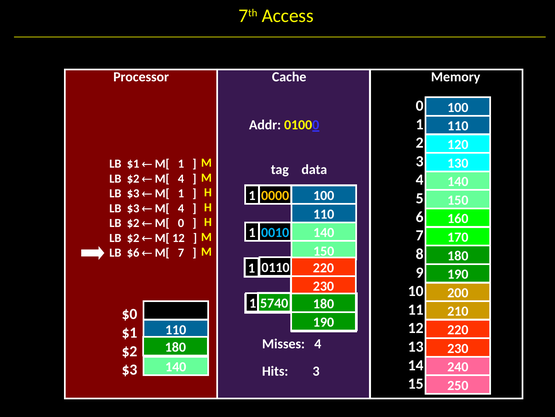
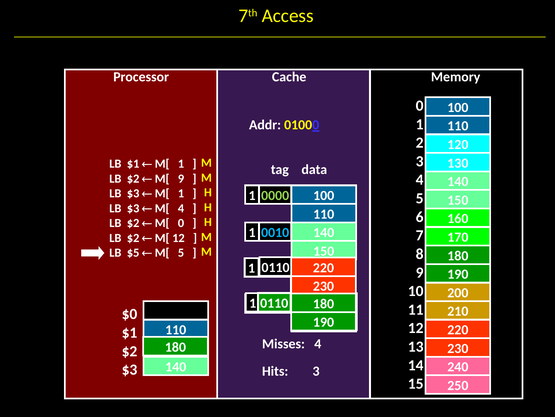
4: 4 -> 9 (181, 178)
0000 colour: yellow -> light green (275, 195)
$6: $6 -> $5 (133, 252)
M[ 7: 7 -> 5 (181, 252)
5740: 5740 -> 0110 (274, 303)
